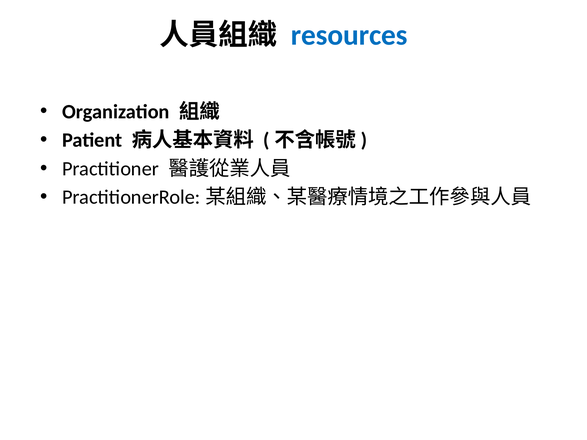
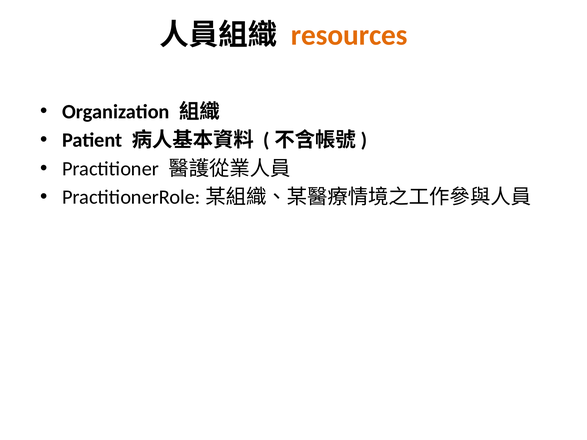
resources colour: blue -> orange (349, 35)
